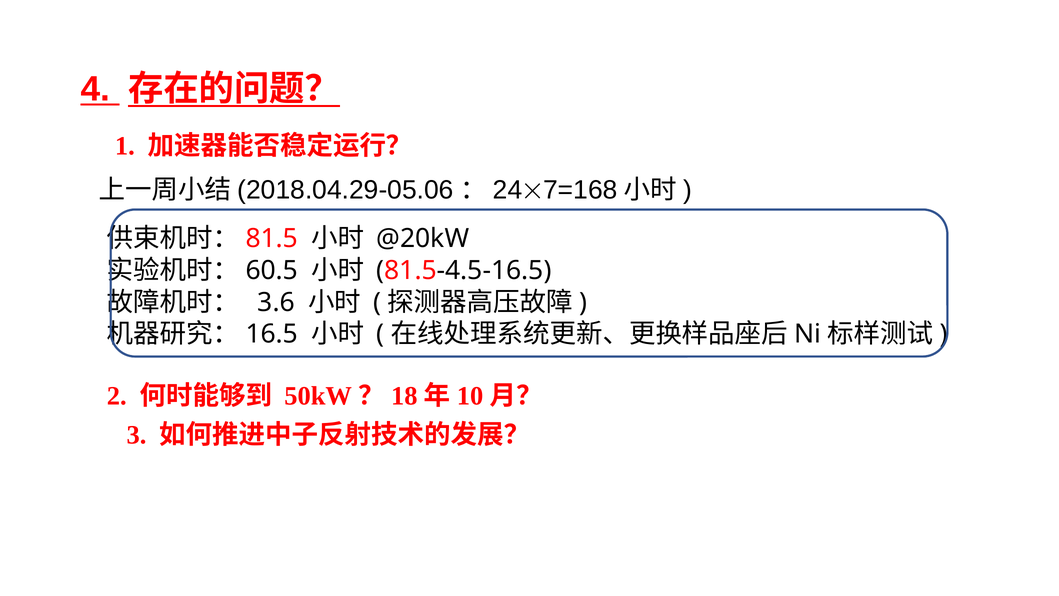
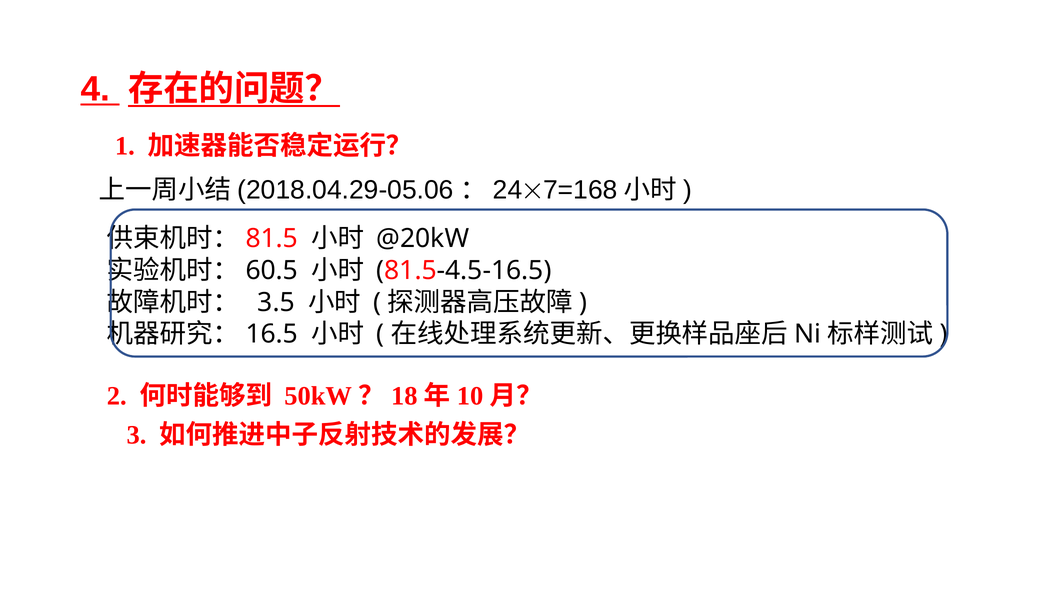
3.6: 3.6 -> 3.5 (276, 302)
